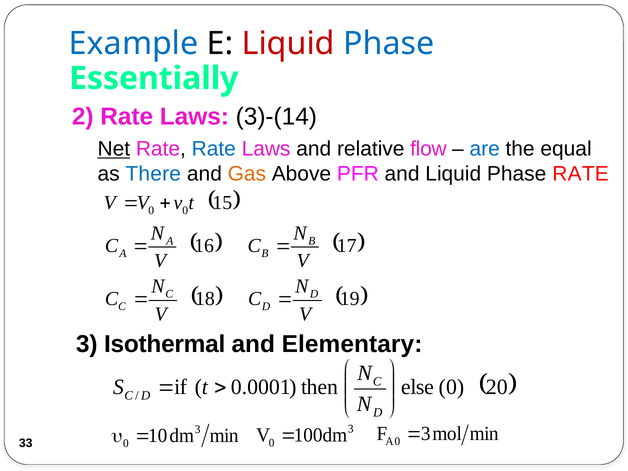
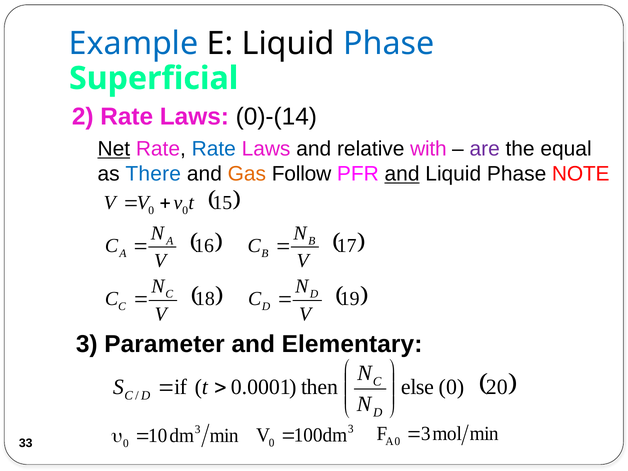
Liquid colour: red -> black (288, 44)
Essentially: Essentially -> Superficial (154, 78)
3)-(14: 3)-(14 -> 0)-(14 (276, 117)
flow: flow -> with (428, 149)
are colour: blue -> purple (485, 149)
Above: Above -> Follow (302, 174)
and underline: none -> present (402, 174)
Phase RATE: RATE -> NOTE (581, 174)
Isothermal: Isothermal -> Parameter (164, 344)
